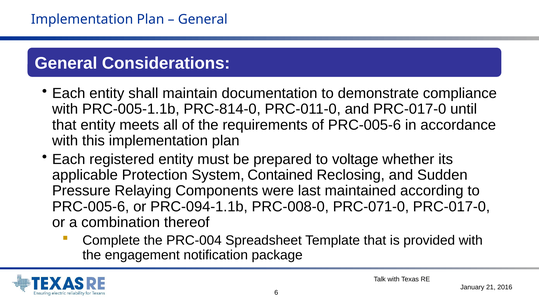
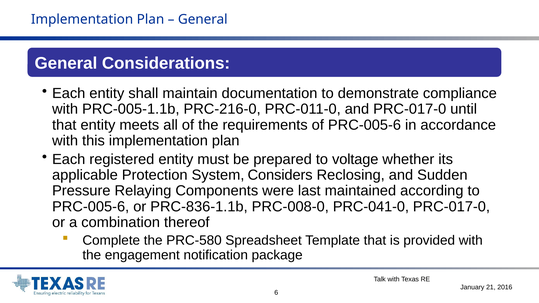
PRC‐814‐0: PRC‐814‐0 -> PRC‐216‐0 (222, 109)
Contained: Contained -> Considers (280, 175)
PRC‐094‐1.1b: PRC‐094‐1.1b -> PRC‐836‐1.1b (199, 207)
PRC‐071‐0: PRC‐071‐0 -> PRC‐041‐0 (371, 207)
PRC-004: PRC-004 -> PRC-580 (194, 241)
